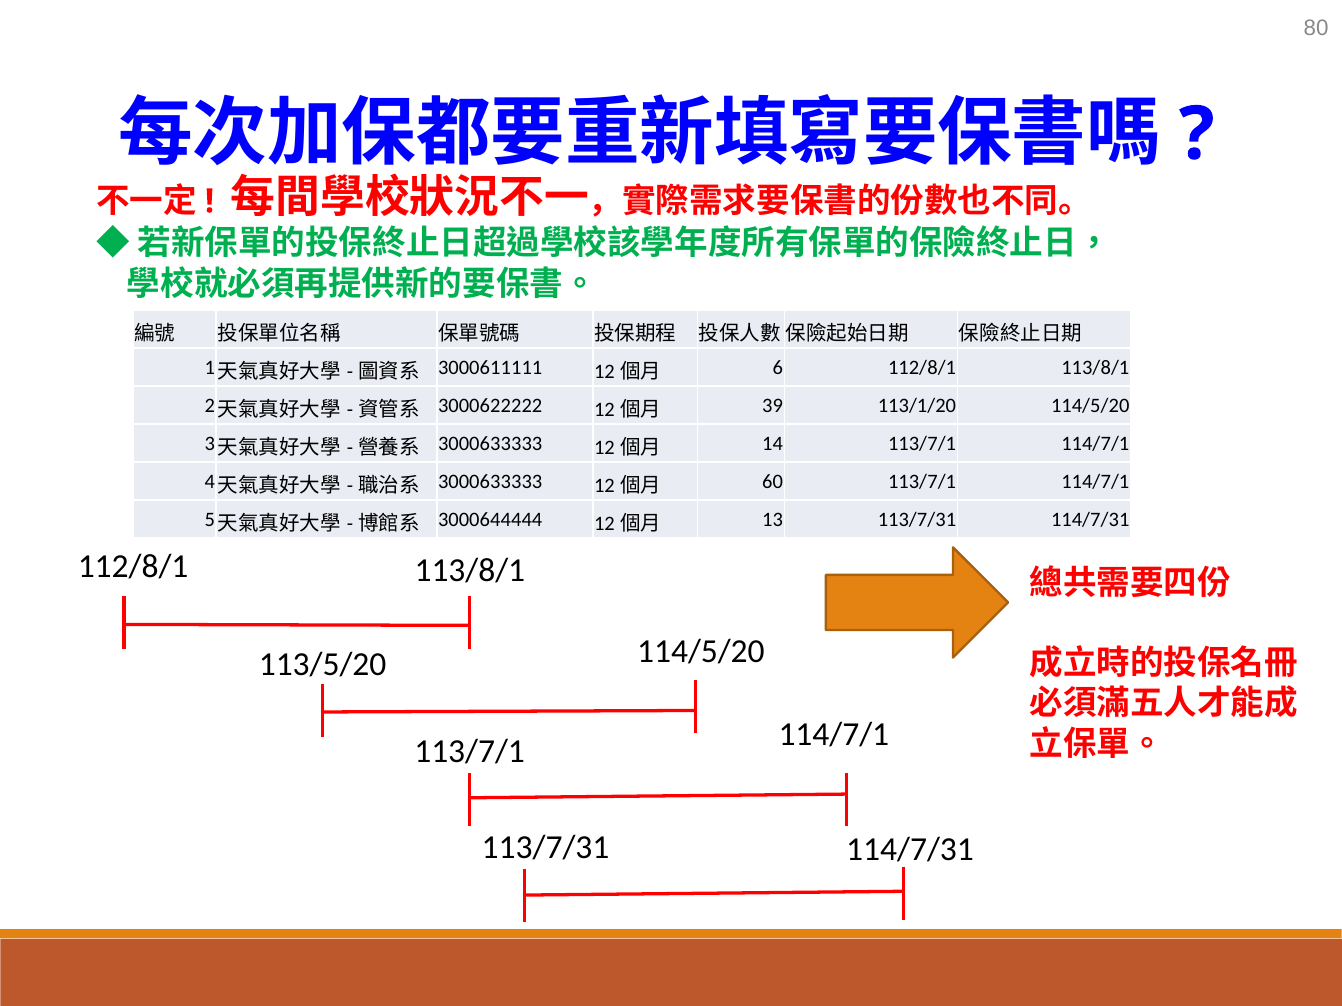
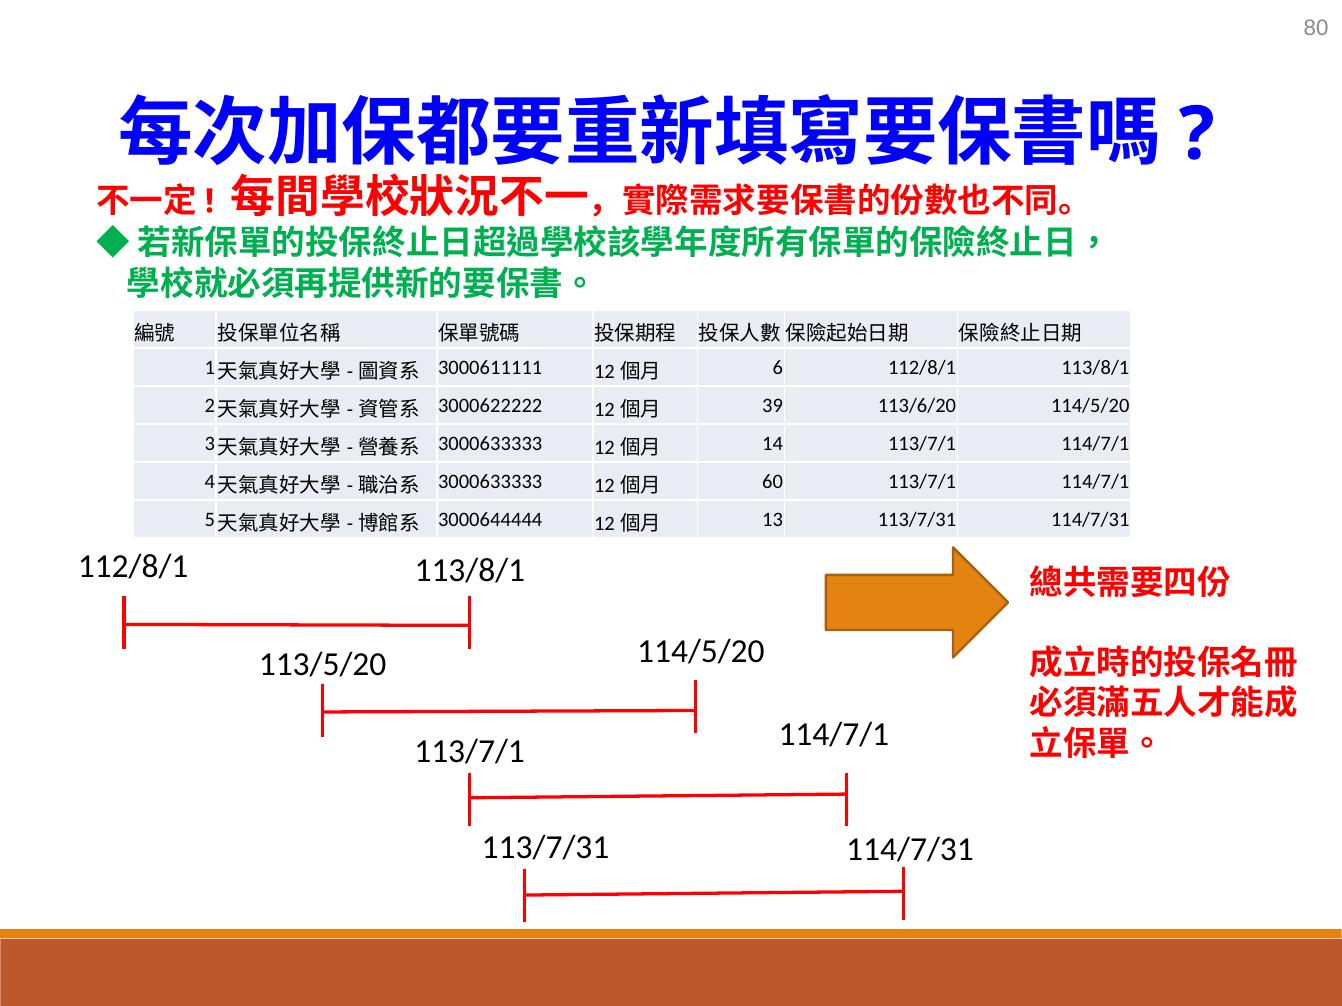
113/1/20: 113/1/20 -> 113/6/20 (917, 406)
